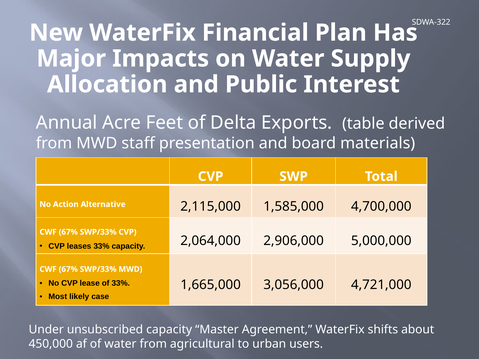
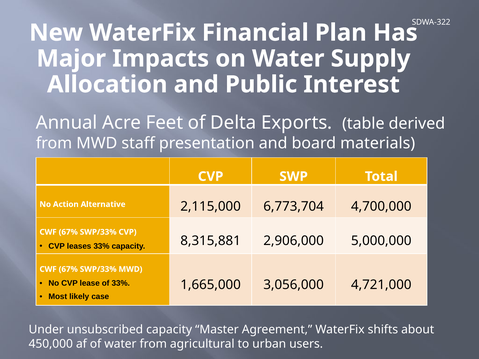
1,585,000: 1,585,000 -> 6,773,704 (294, 207)
2,064,000: 2,064,000 -> 8,315,881 (211, 241)
